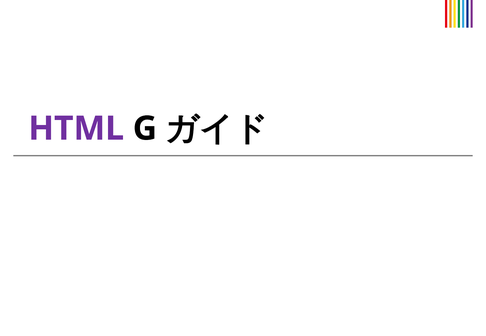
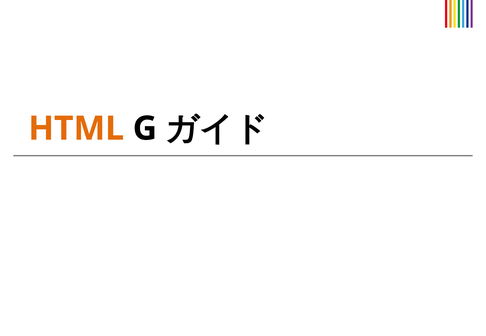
HTML colour: purple -> orange (76, 129)
